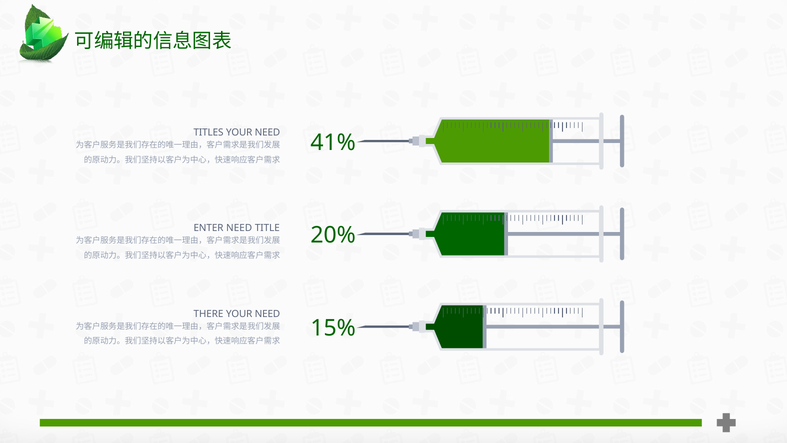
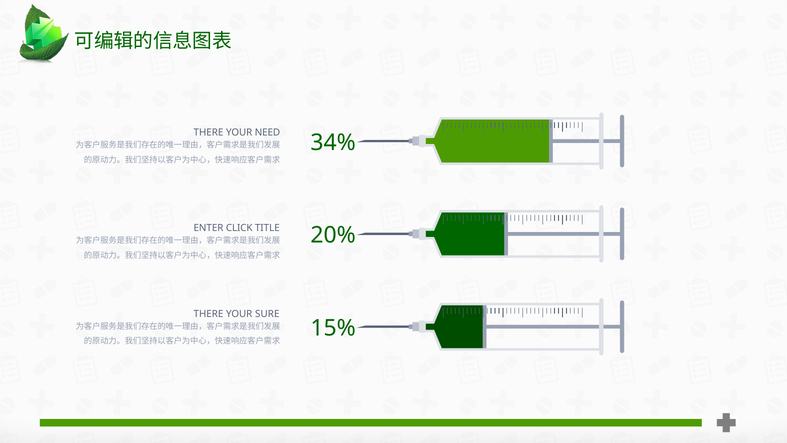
TITLES: TITLES -> THERE (208, 133)
41%: 41% -> 34% (333, 142)
ENTER NEED: NEED -> CLICK (239, 228)
NEED: NEED -> SURE (267, 314)
